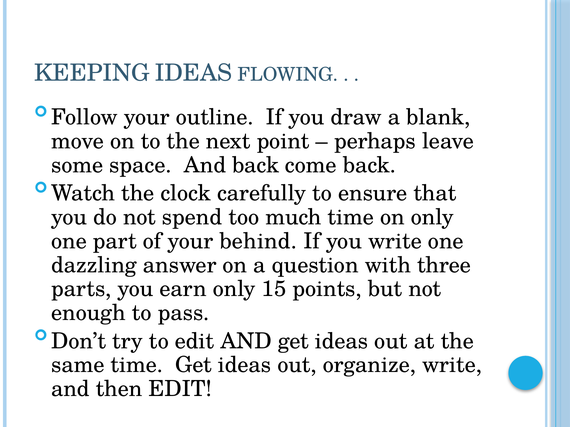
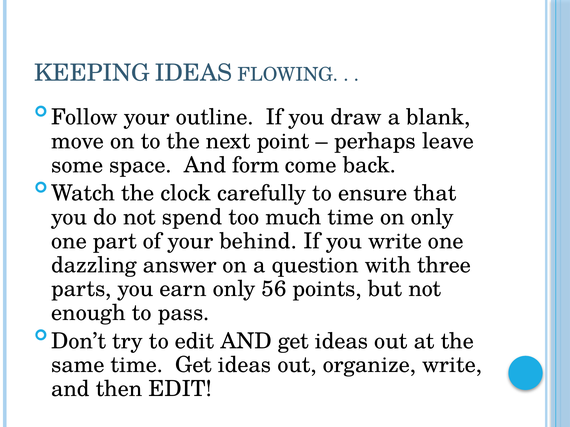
And back: back -> form (256, 165)
15: 15 -> 56 (274, 289)
